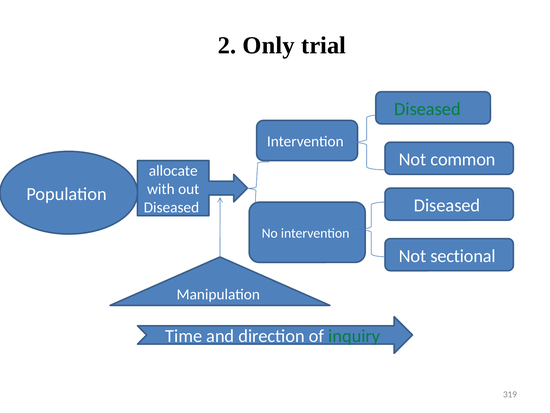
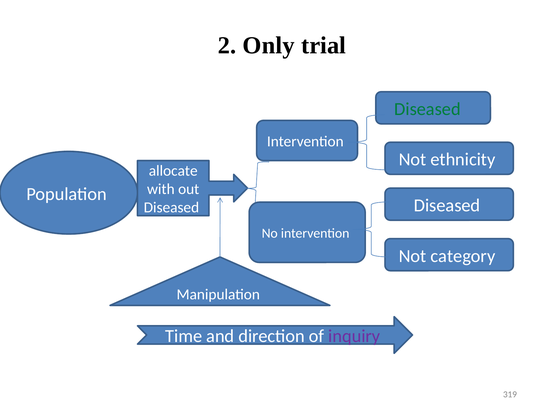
common: common -> ethnicity (463, 159)
sectional: sectional -> category (463, 256)
inquiry colour: green -> purple (354, 336)
